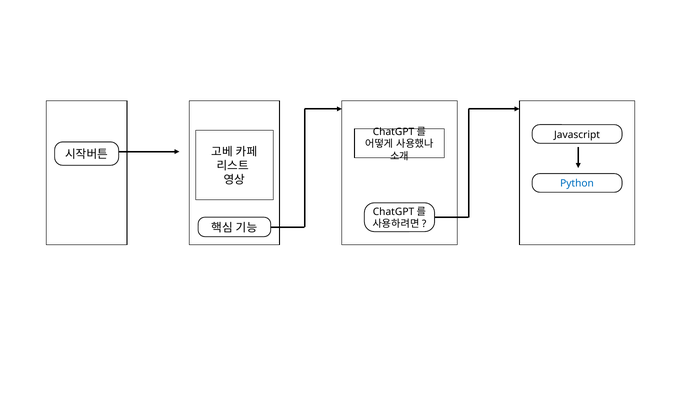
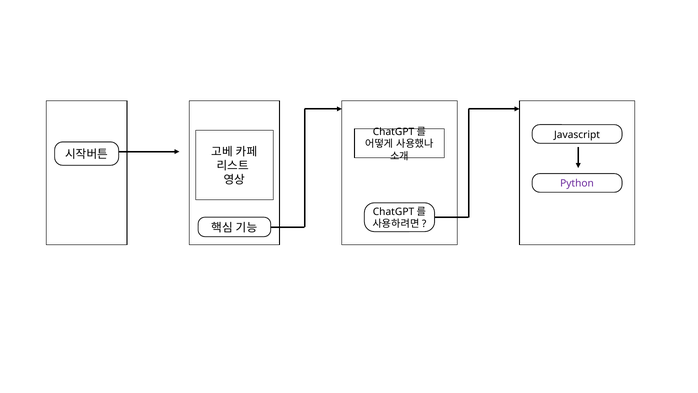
Python colour: blue -> purple (577, 183)
